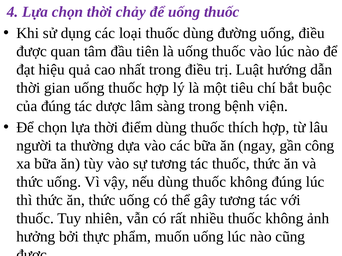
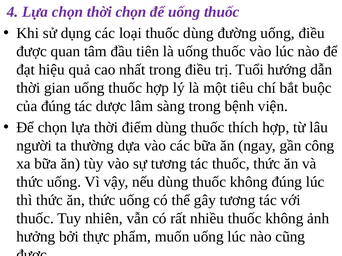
thời chảy: chảy -> chọn (131, 12)
Luật: Luật -> Tuổi (250, 70)
